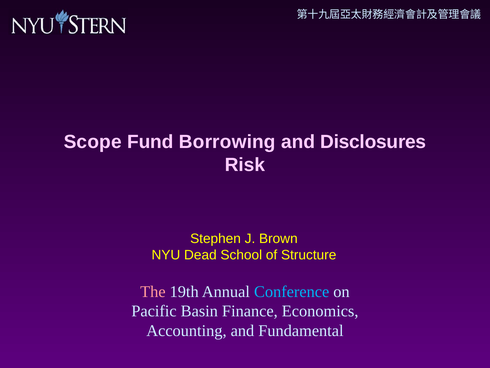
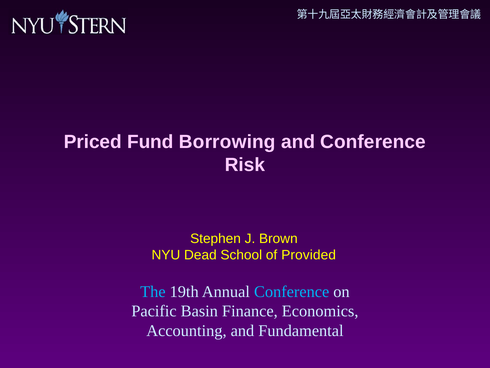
Scope: Scope -> Priced (93, 142)
and Disclosures: Disclosures -> Conference (373, 142)
Structure: Structure -> Provided (309, 255)
The colour: pink -> light blue (153, 291)
